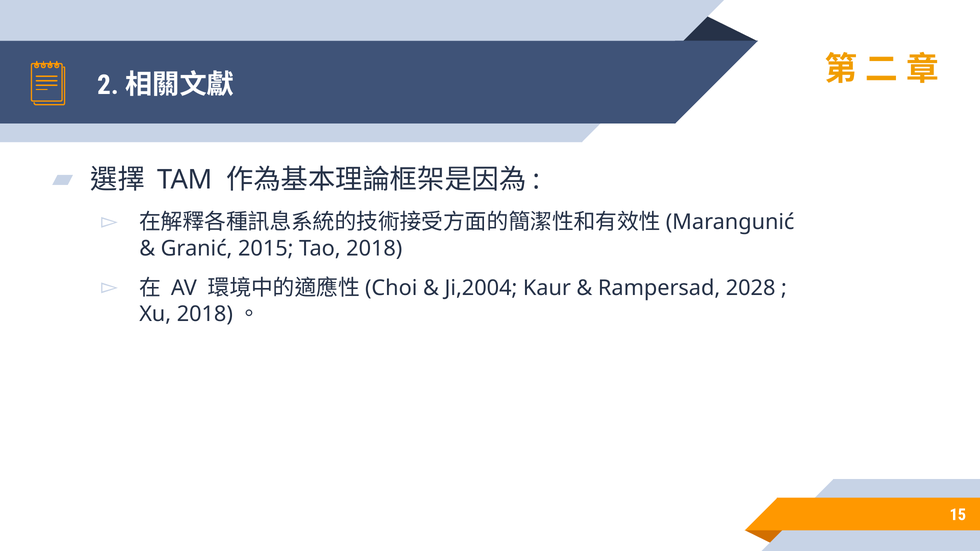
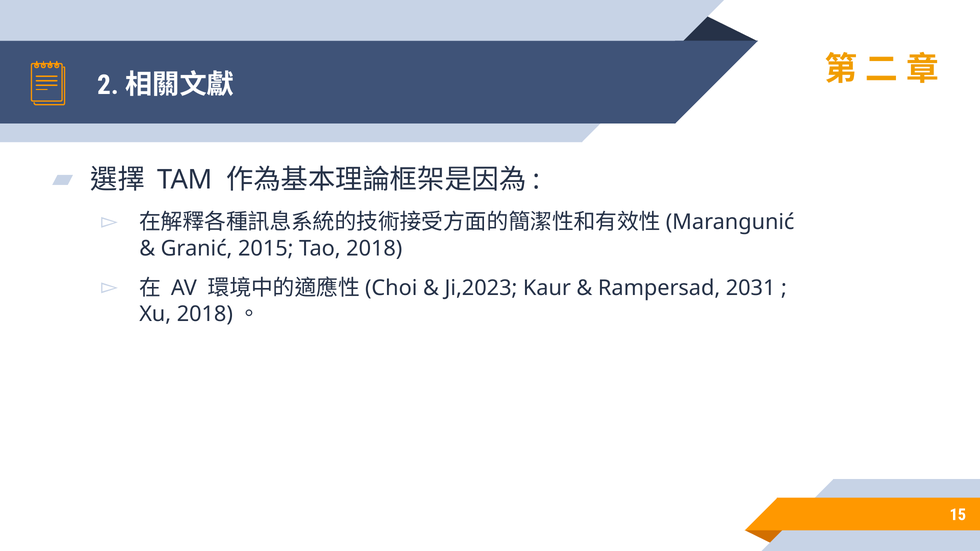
Ji,2004: Ji,2004 -> Ji,2023 (481, 288)
2028: 2028 -> 2031 (751, 288)
